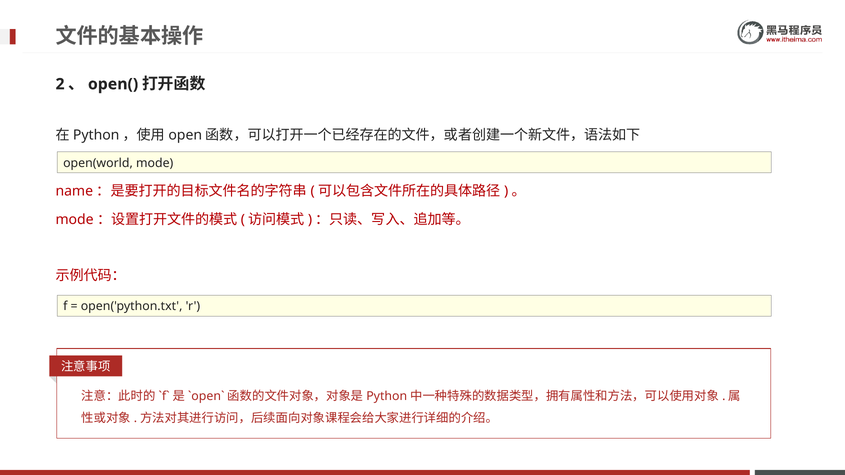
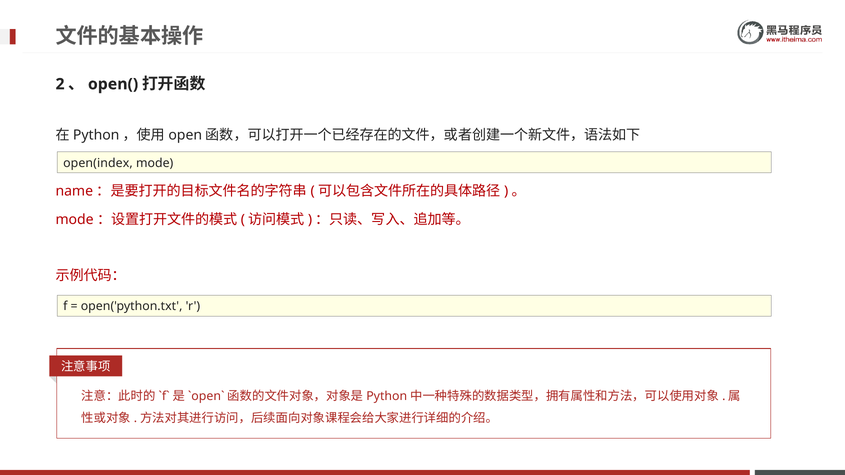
open(world: open(world -> open(index (98, 163)
